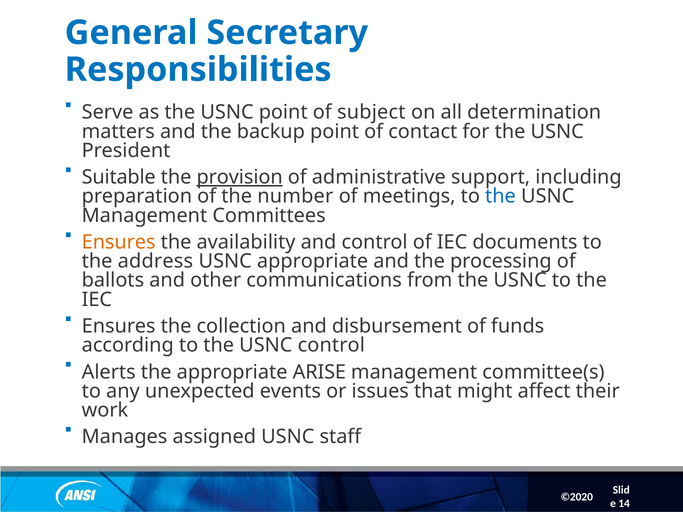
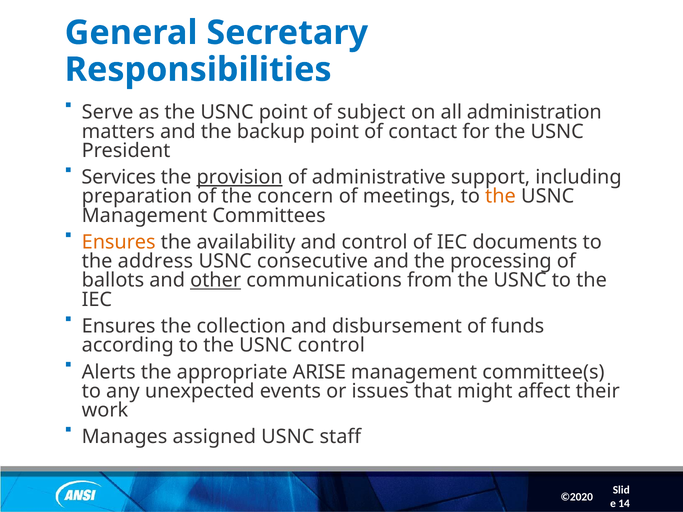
determination: determination -> administration (534, 112)
Suitable: Suitable -> Services (119, 177)
number: number -> concern (295, 196)
the colour: blue -> orange (500, 196)
USNC appropriate: appropriate -> consecutive (313, 261)
other underline: none -> present (216, 280)
